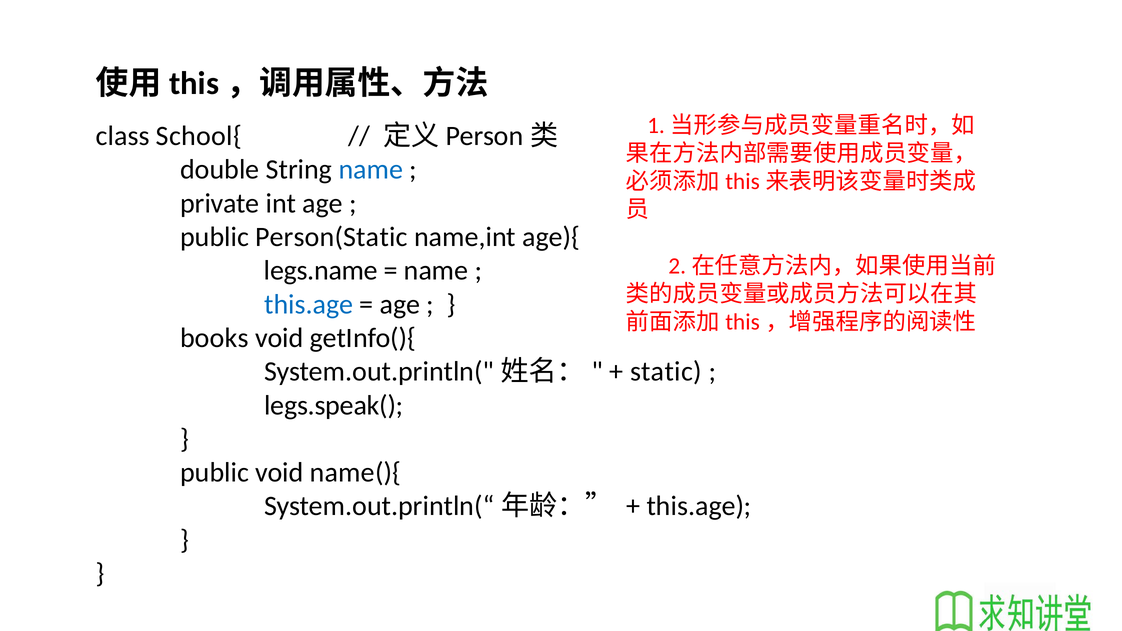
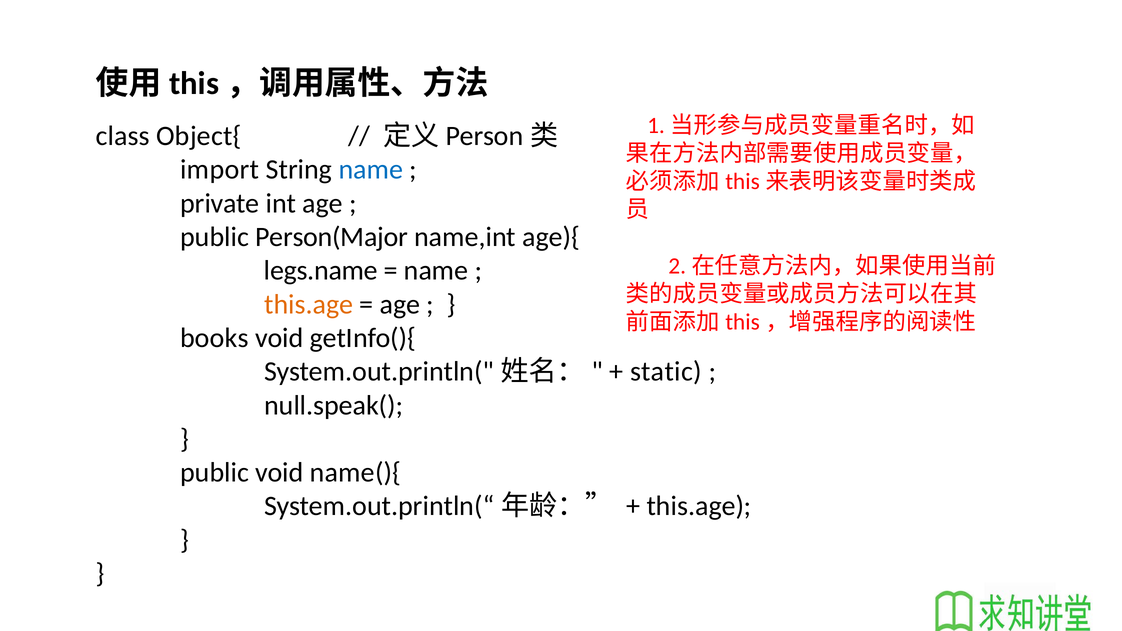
School{: School{ -> Object{ (199, 136)
double: double -> import (220, 170)
Person(Static: Person(Static -> Person(Major (332, 237)
this.age colour: blue -> orange (309, 304)
legs.speak(: legs.speak( -> null.speak( (334, 405)
